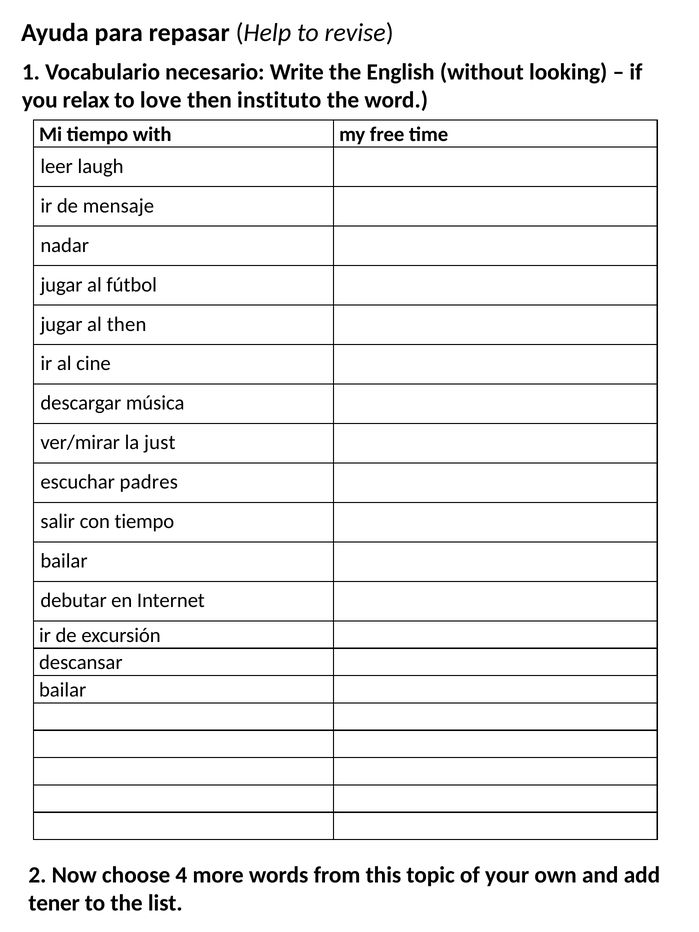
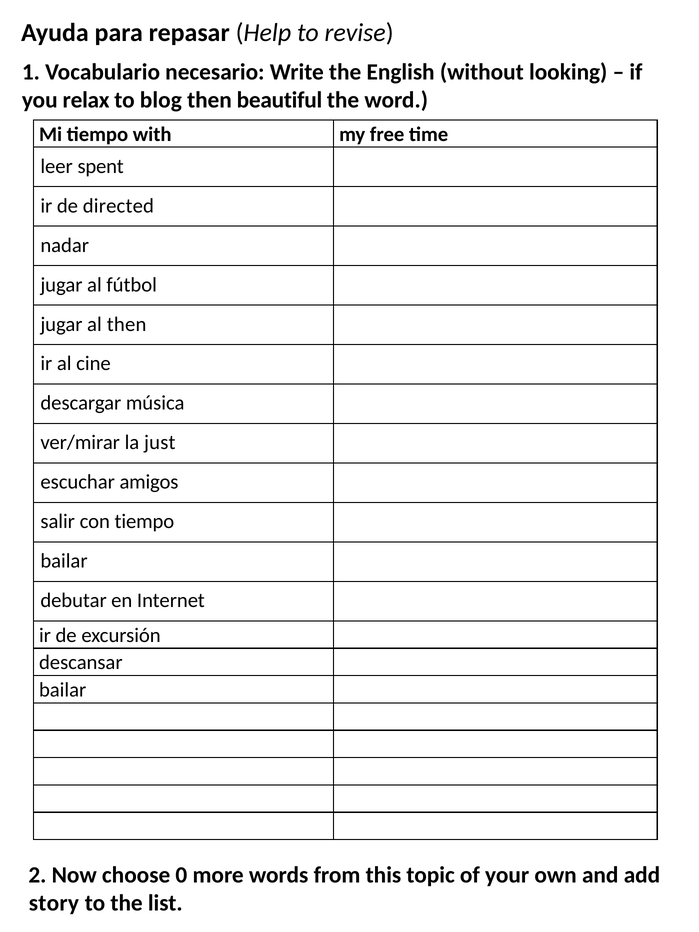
love: love -> blog (161, 100)
instituto: instituto -> beautiful (279, 100)
laugh: laugh -> spent (101, 166)
mensaje: mensaje -> directed (118, 206)
padres: padres -> amigos (149, 482)
4: 4 -> 0 (181, 875)
tener: tener -> story (54, 903)
